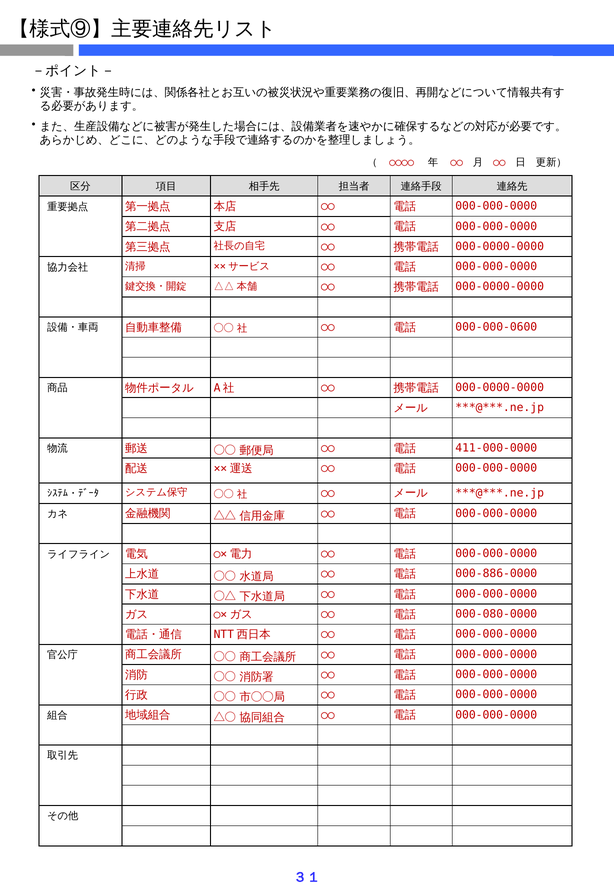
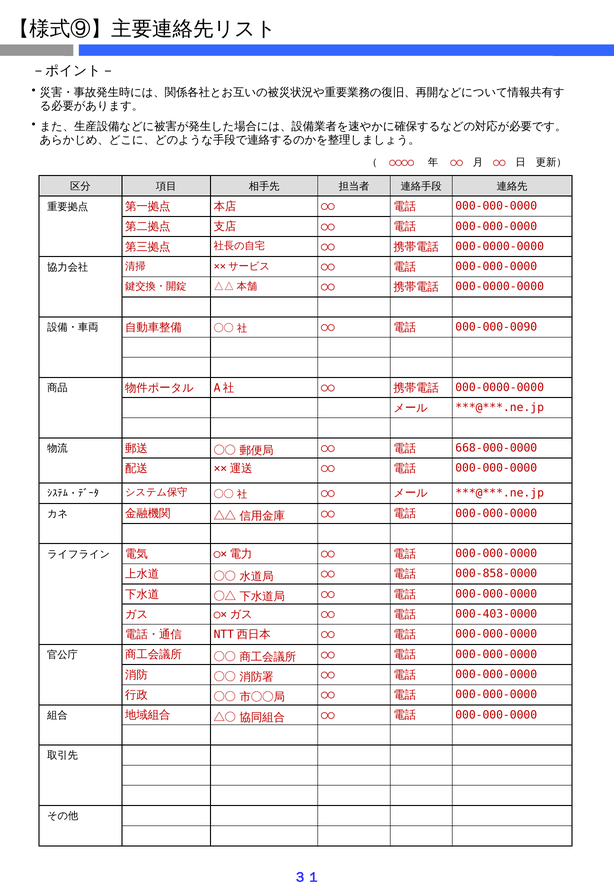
000-000-0600: 000-000-0600 -> 000-000-0090 (496, 327)
411-000-0000: 411-000-0000 -> 668-000-0000 (496, 448)
000-886-0000: 000-886-0000 -> 000-858-0000 (496, 574)
000-080-0000: 000-080-0000 -> 000-403-0000 (496, 614)
